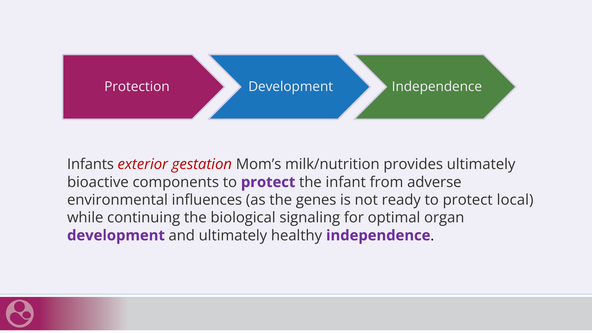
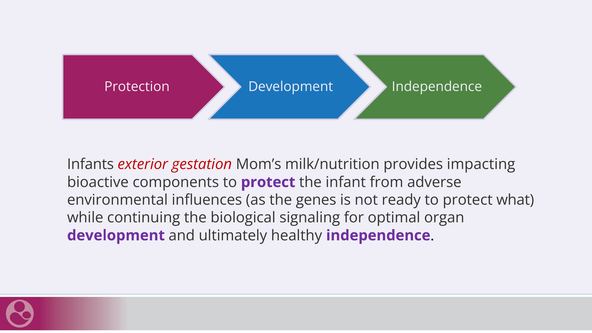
provides ultimately: ultimately -> impacting (481, 164)
local: local -> what (515, 200)
